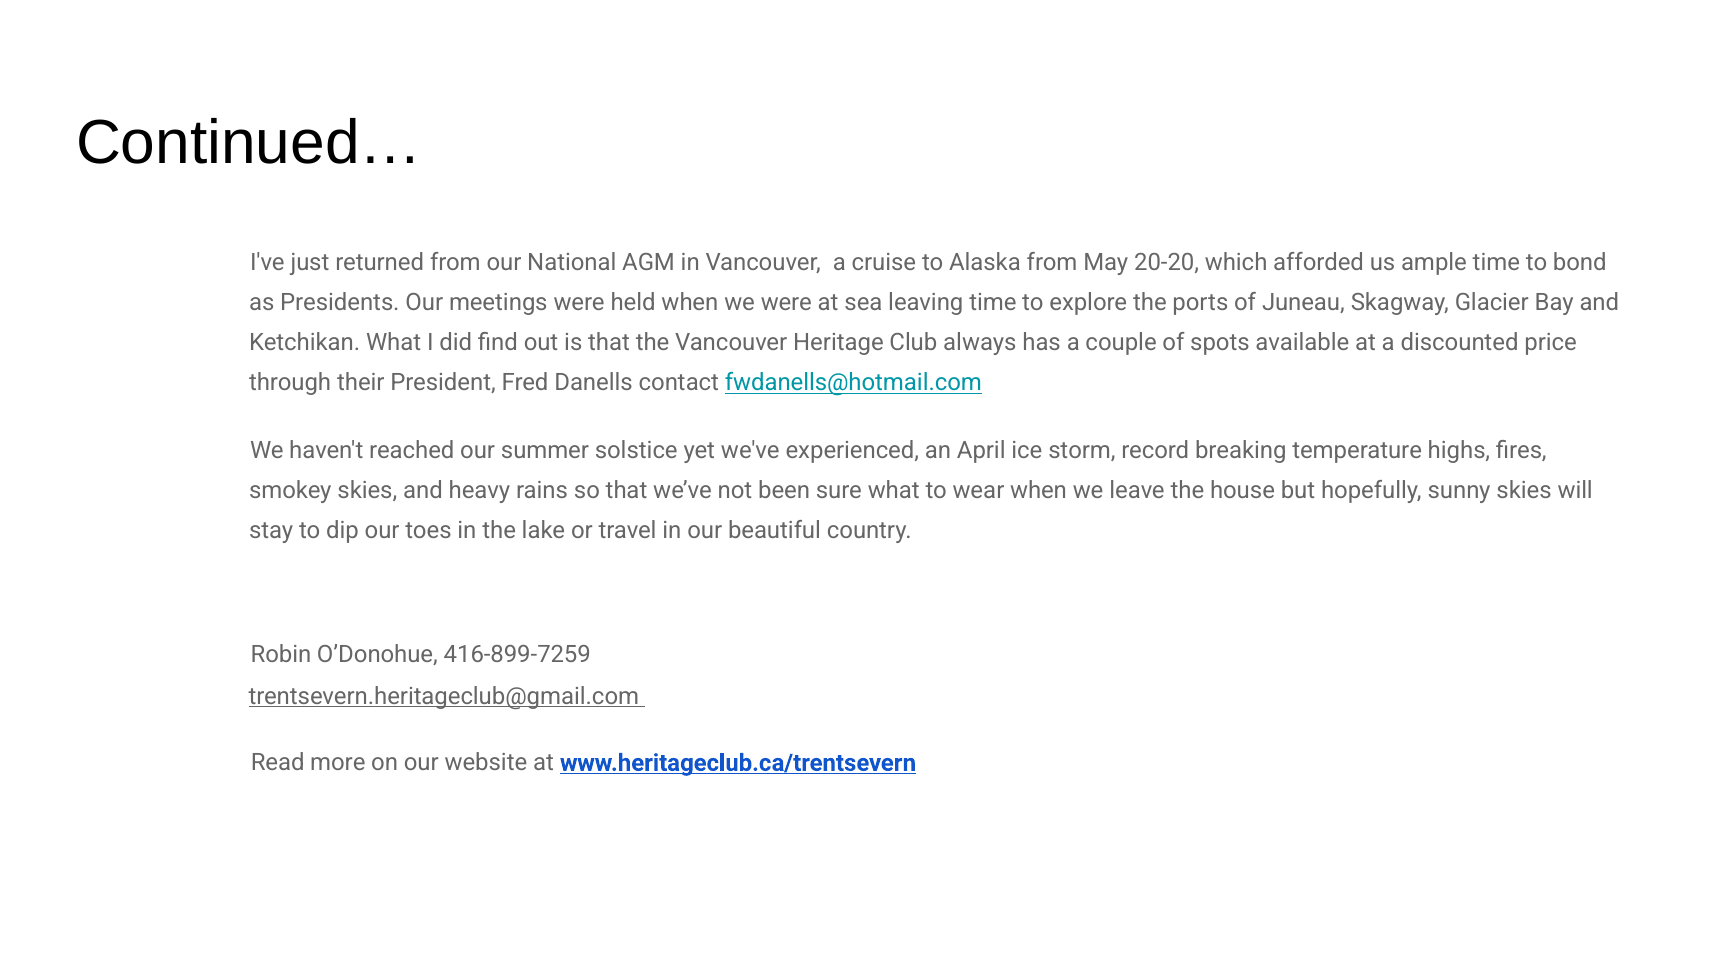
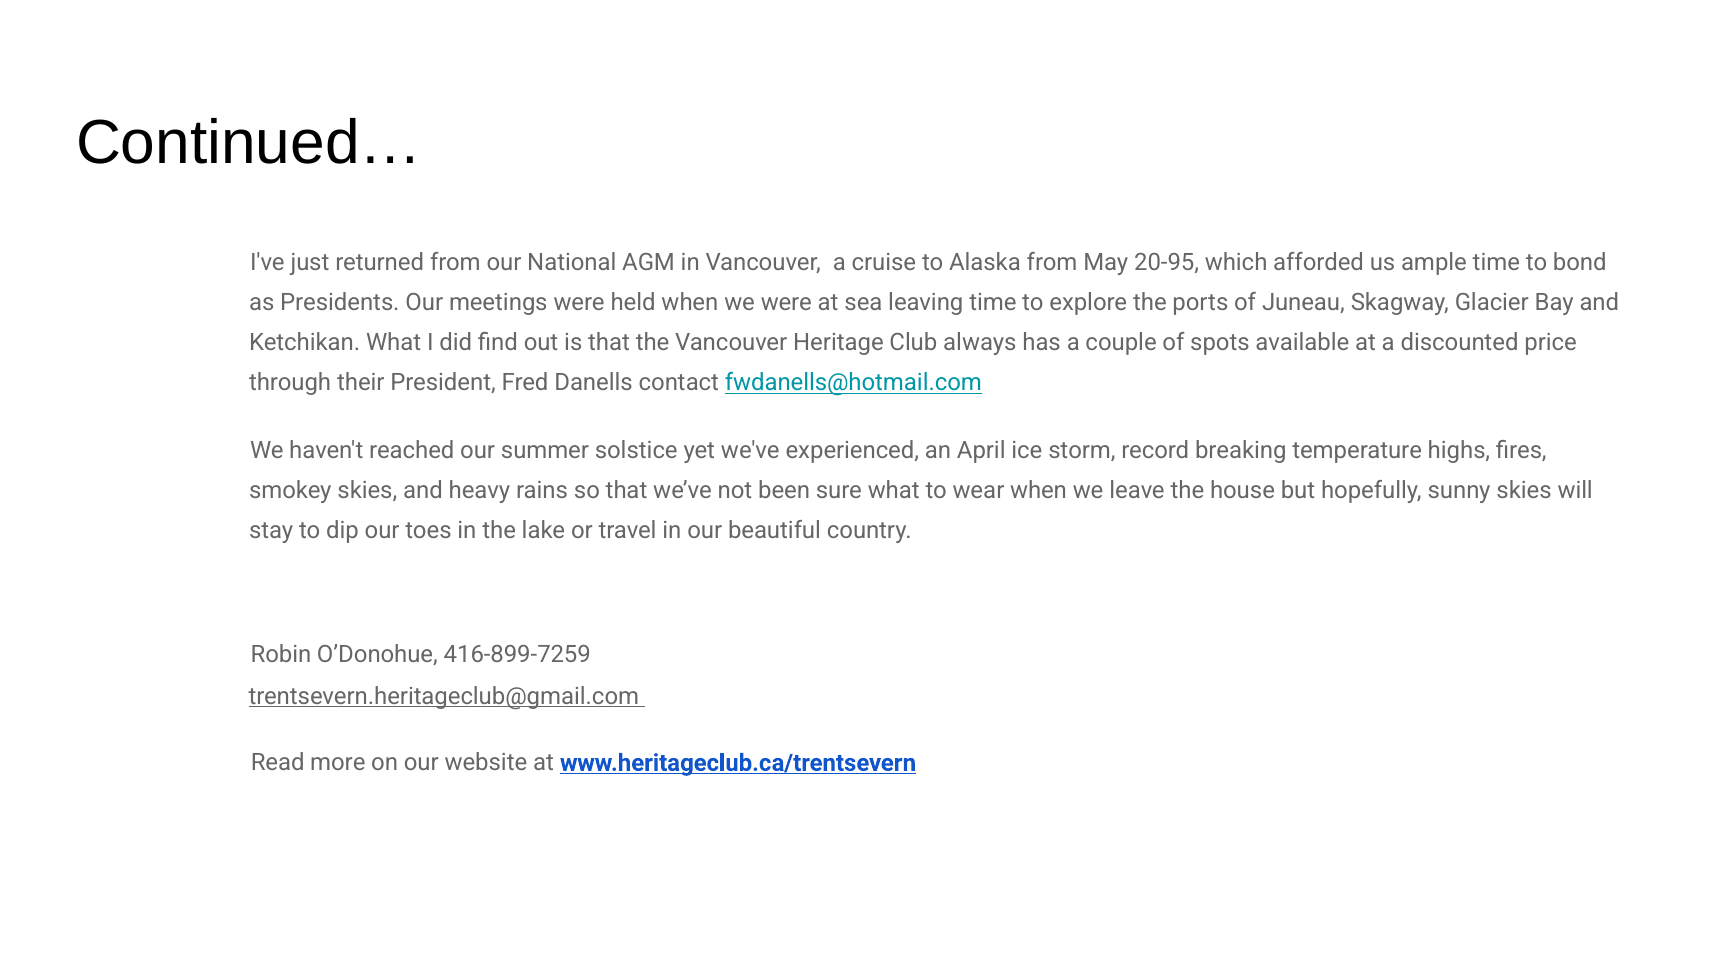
20-20: 20-20 -> 20-95 (1167, 262)
